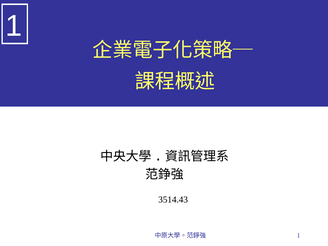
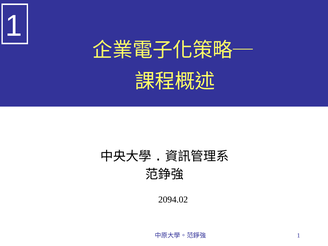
3514.43: 3514.43 -> 2094.02 (173, 200)
